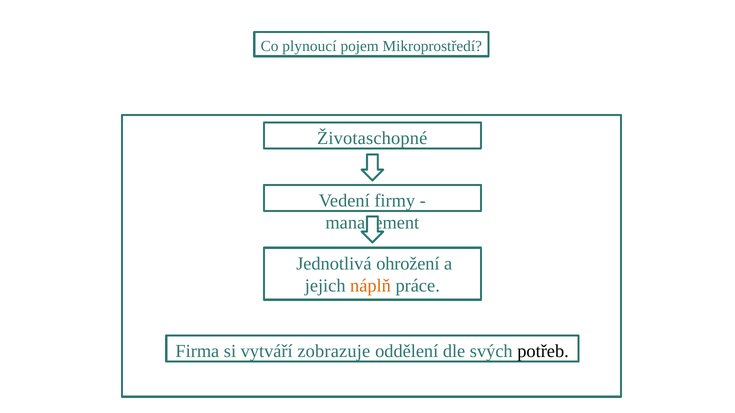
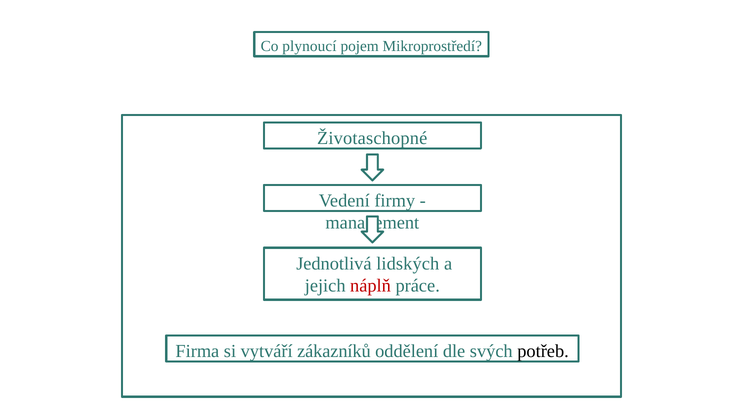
ohrožení: ohrožení -> lidských (408, 264)
náplň colour: orange -> red (370, 286)
zobrazuje: zobrazuje -> zákazníků (334, 352)
